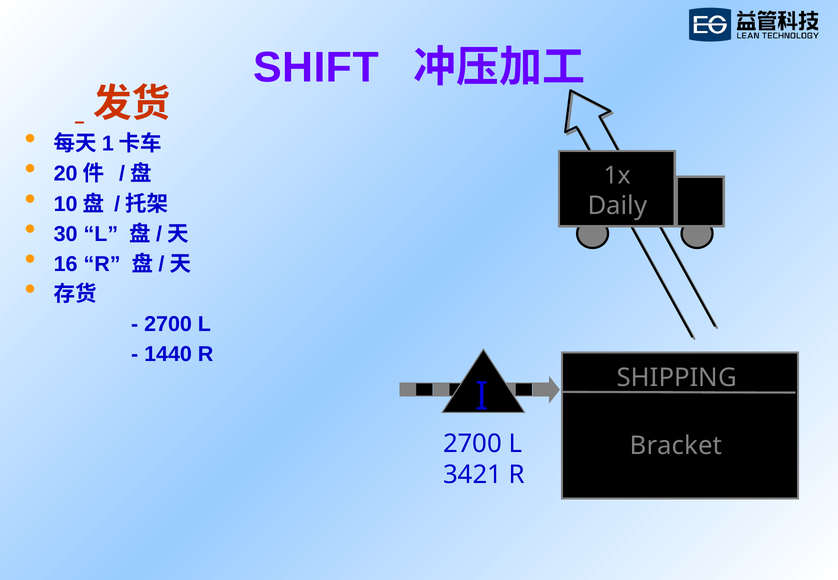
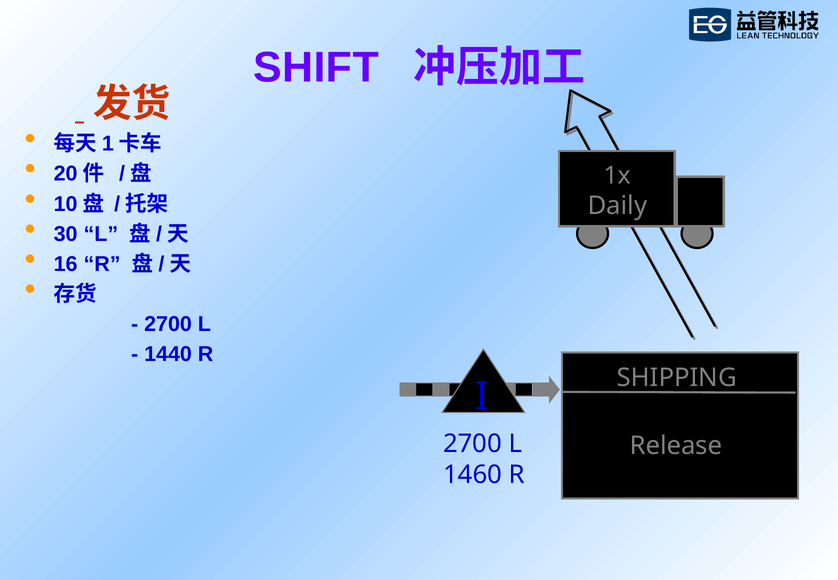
Bracket: Bracket -> Release (676, 446)
3421: 3421 -> 1460 (473, 475)
